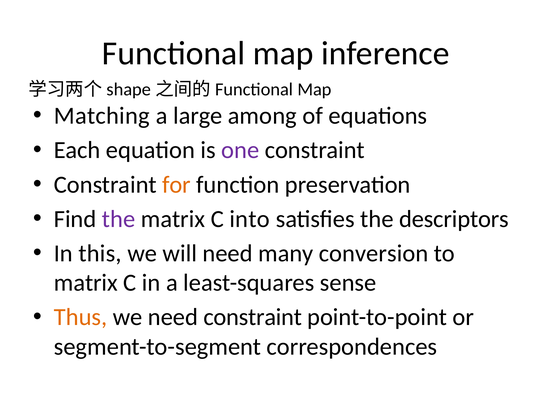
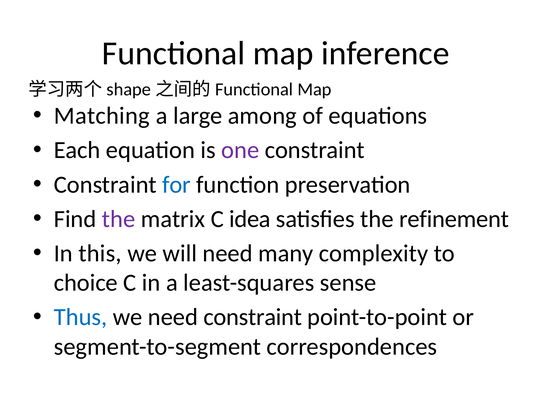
for colour: orange -> blue (176, 185)
into: into -> idea (250, 219)
descriptors: descriptors -> refinement (454, 219)
conversion: conversion -> complexity (374, 253)
matrix: matrix -> choice (86, 283)
Thus colour: orange -> blue (81, 317)
